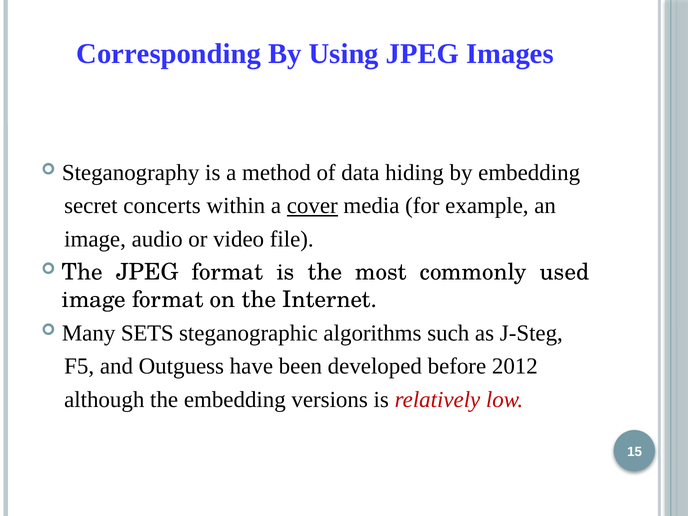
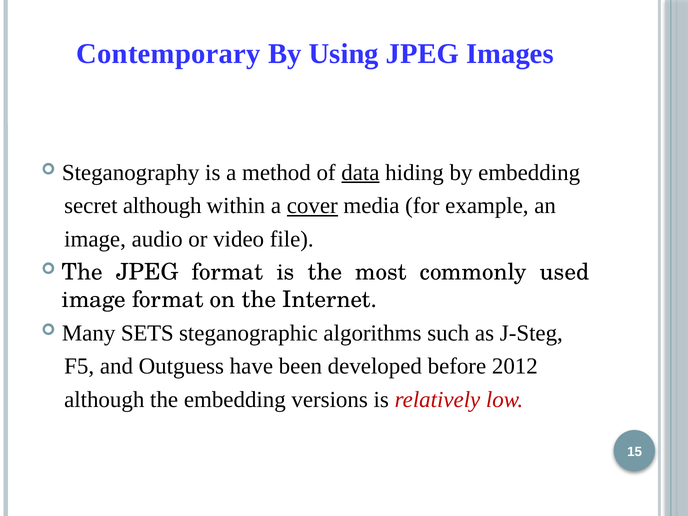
Corresponding: Corresponding -> Contemporary (169, 54)
data underline: none -> present (360, 172)
secret concerts: concerts -> although (162, 206)
